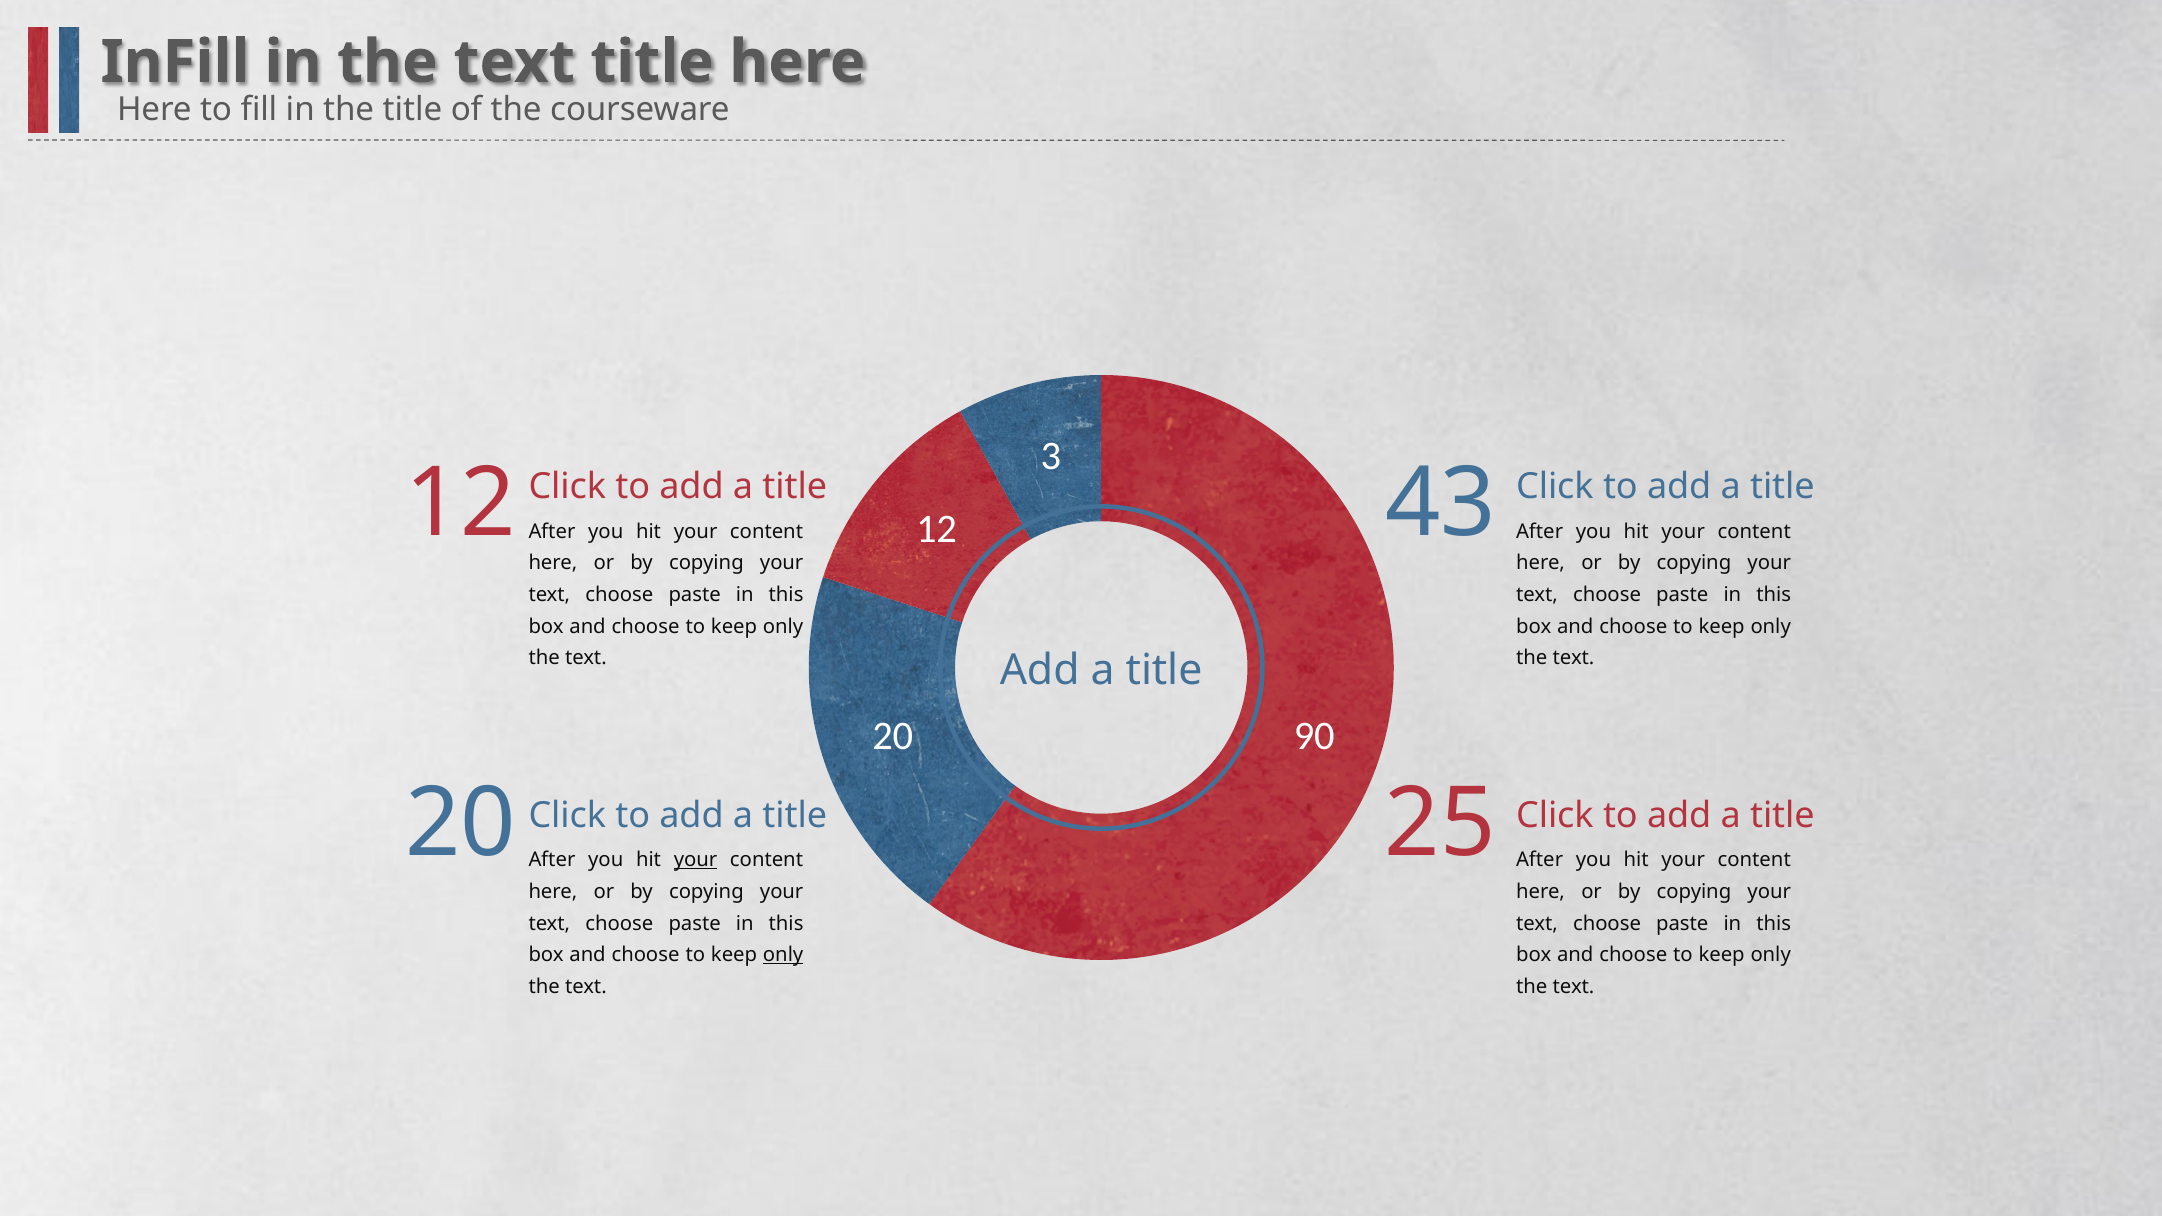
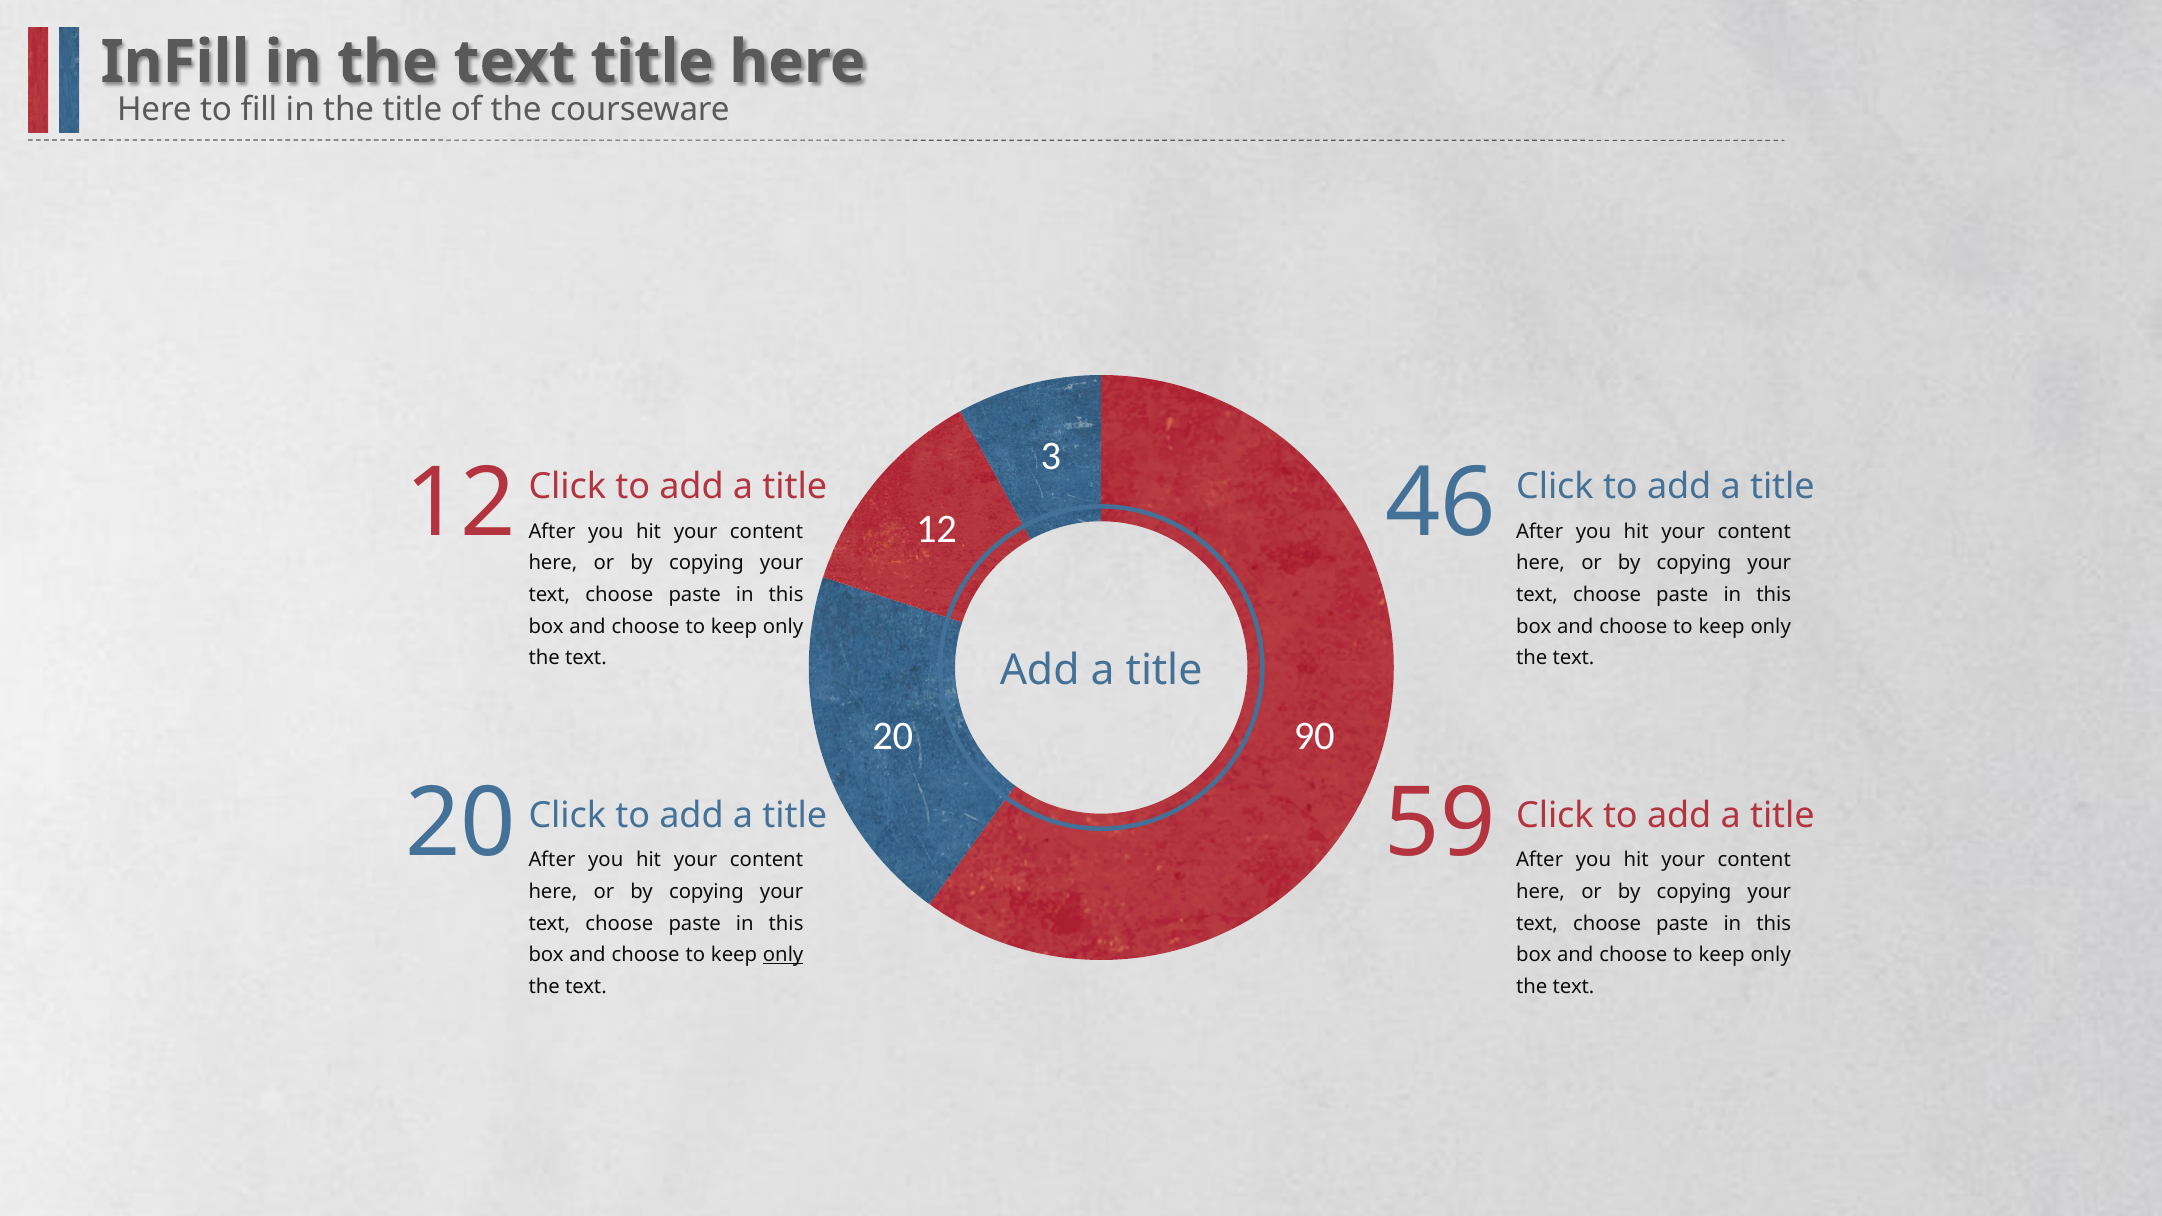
43: 43 -> 46 (1441, 504)
25: 25 -> 59 (1440, 823)
your underline: present -> none (696, 860)
